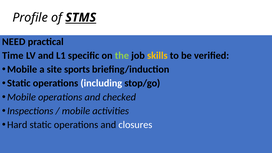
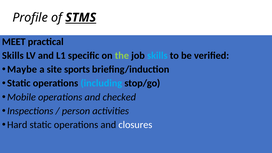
NEED: NEED -> MEET (14, 42)
Time: Time -> Skills (13, 56)
skills colour: yellow -> light blue (157, 56)
Mobile: Mobile -> Maybe (22, 69)
including colour: white -> light blue (101, 83)
mobile: mobile -> person (76, 111)
